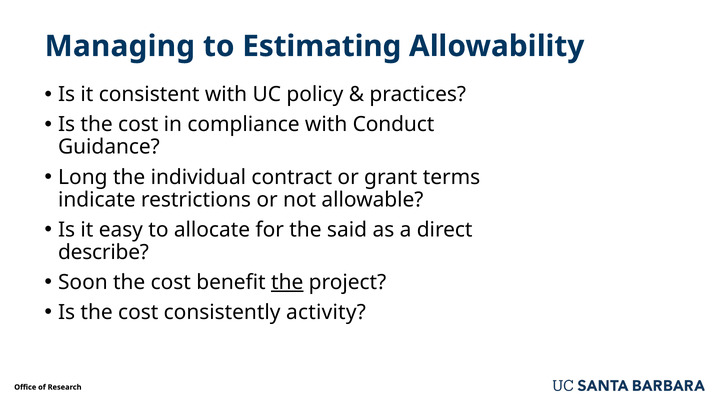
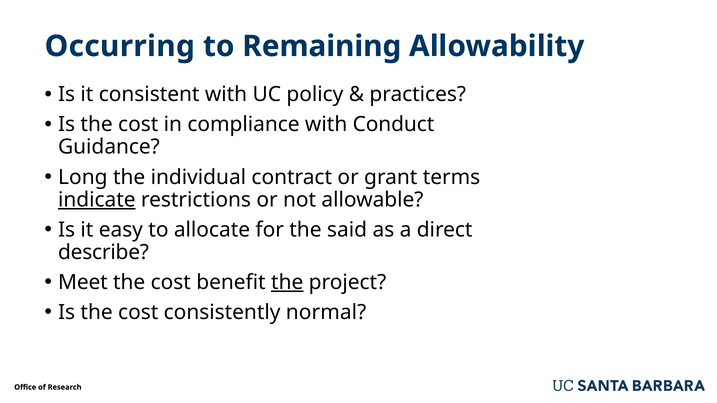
Managing: Managing -> Occurring (120, 46)
Estimating: Estimating -> Remaining (322, 46)
indicate underline: none -> present (97, 200)
Soon: Soon -> Meet (83, 283)
activity: activity -> normal (326, 313)
